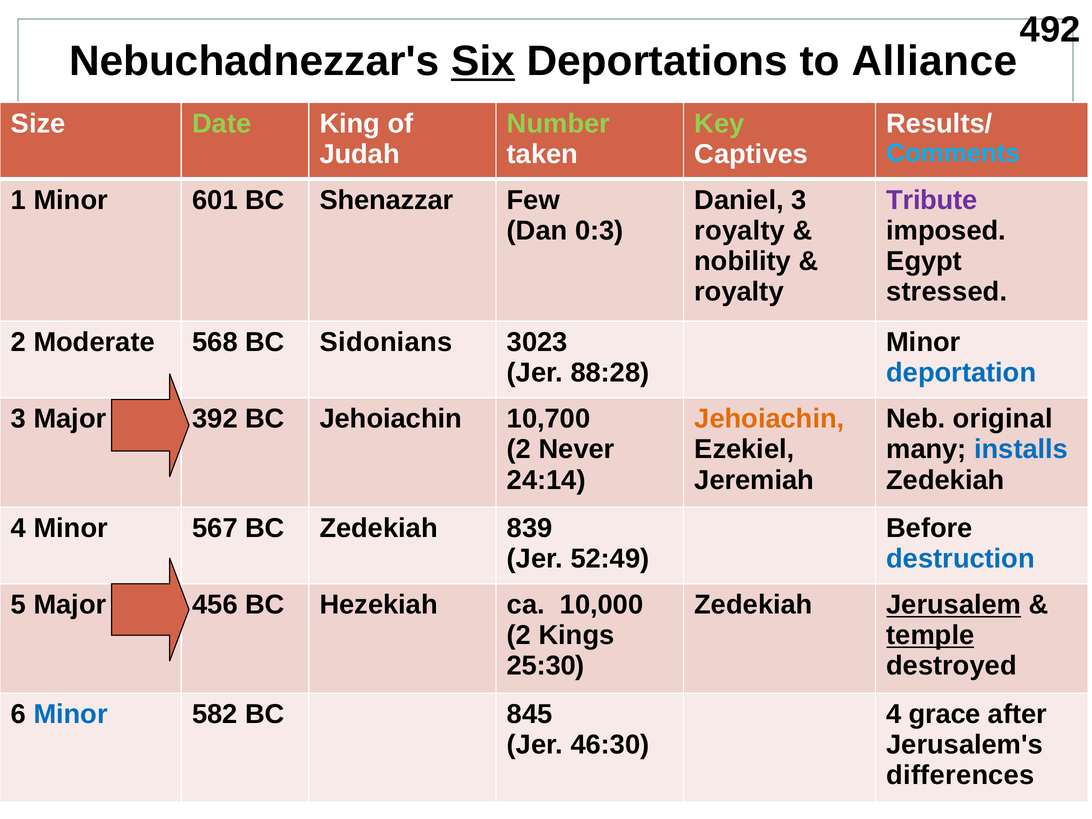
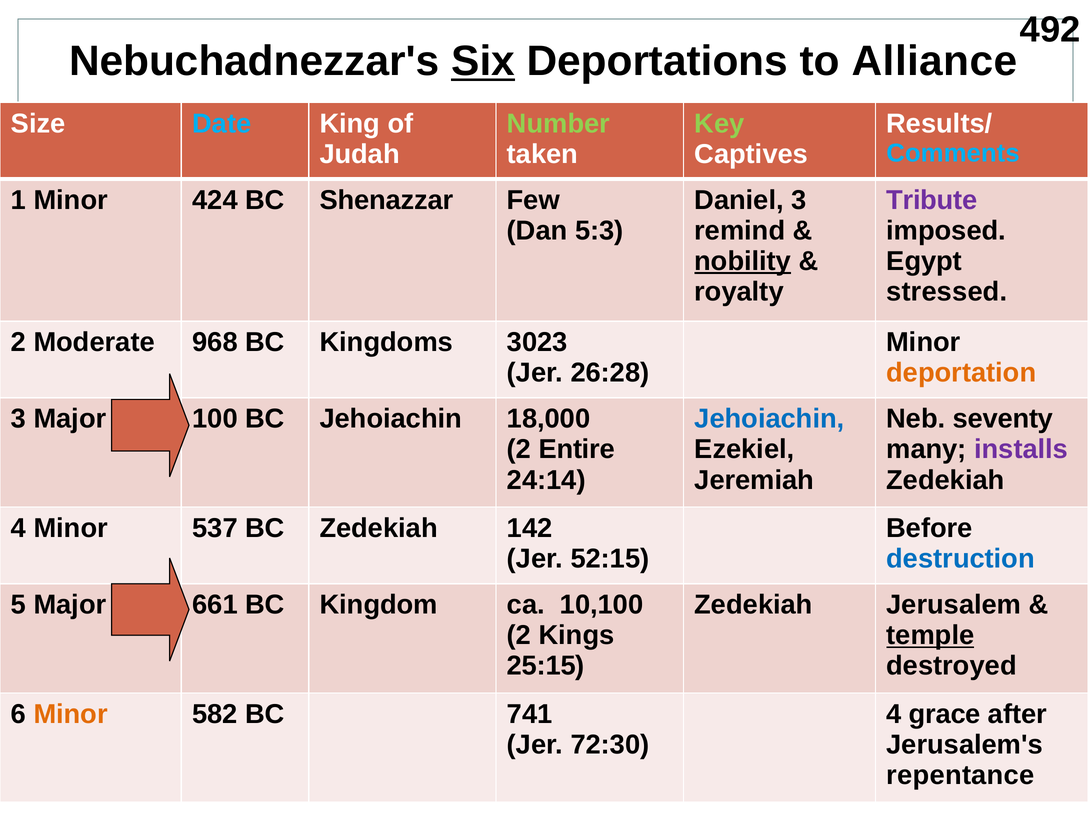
Date colour: light green -> light blue (222, 124)
601: 601 -> 424 (215, 200)
0:3: 0:3 -> 5:3 (599, 231)
royalty: royalty -> remind (740, 231)
nobility underline: none -> present (743, 261)
568: 568 -> 968 (215, 342)
Sidonians: Sidonians -> Kingdoms (386, 342)
88:28: 88:28 -> 26:28 (610, 373)
deportation colour: blue -> orange (961, 373)
392: 392 -> 100 (215, 419)
10,700: 10,700 -> 18,000 (549, 419)
Jehoiachin colour: orange -> blue (769, 419)
original: original -> seventy (1003, 419)
Never: Never -> Entire (577, 449)
installs colour: blue -> purple (1021, 449)
567: 567 -> 537 (215, 528)
839: 839 -> 142 (530, 528)
52:49: 52:49 -> 52:15 (610, 559)
456: 456 -> 661 (215, 605)
Hezekiah: Hezekiah -> Kingdom (379, 605)
10,000: 10,000 -> 10,100 (602, 605)
Jerusalem underline: present -> none (954, 605)
25:30: 25:30 -> 25:15 (546, 666)
Minor colour: blue -> orange (71, 714)
845: 845 -> 741 (530, 714)
46:30: 46:30 -> 72:30 (610, 745)
differences: differences -> repentance (960, 775)
